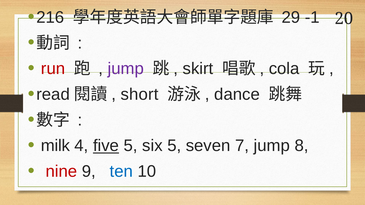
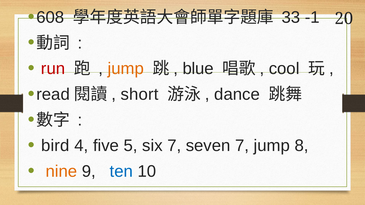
216: 216 -> 608 (50, 17)
29: 29 -> 33 (291, 17)
jump colour: purple -> orange (126, 69)
skirt: skirt -> blue (198, 69)
cola: cola -> cool (284, 69)
milk: milk -> bird (55, 146)
five underline: present -> none (106, 146)
six 5: 5 -> 7 (174, 146)
nine colour: red -> orange (61, 172)
